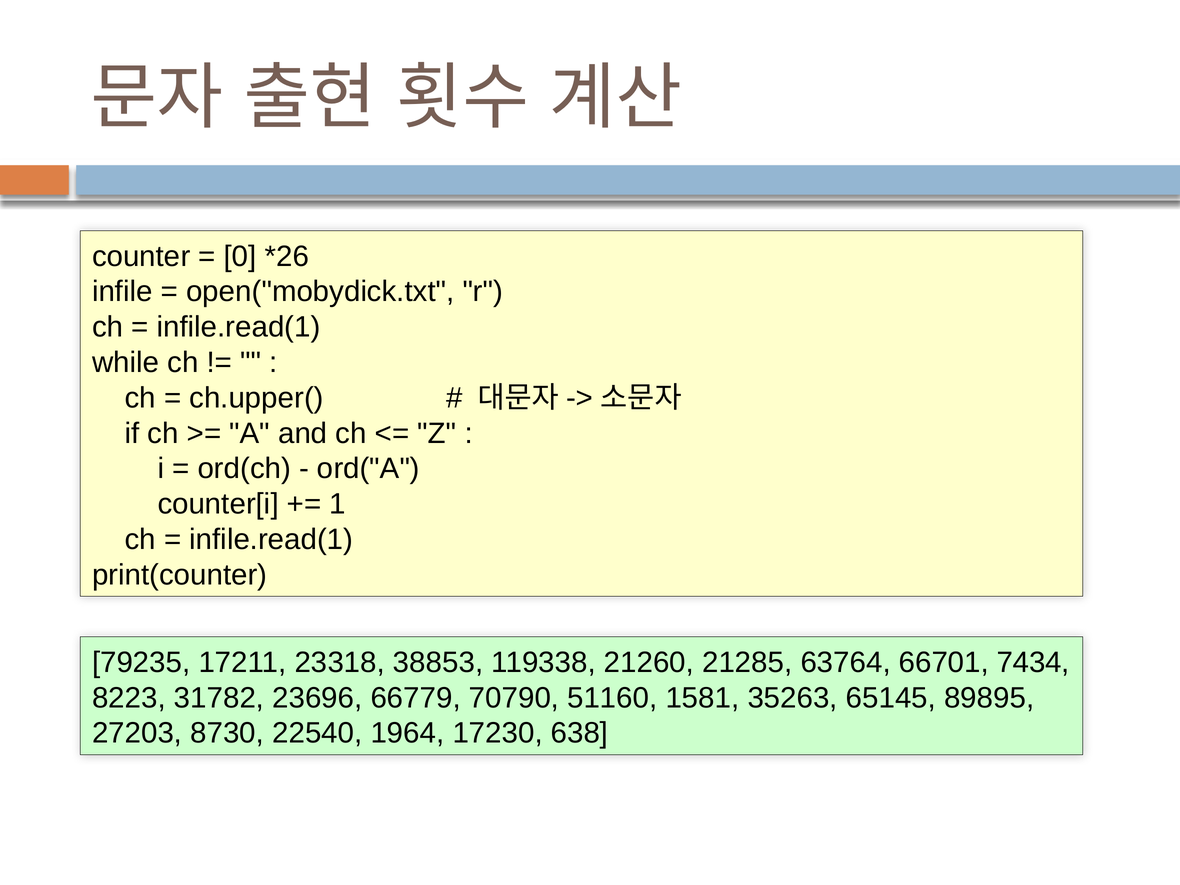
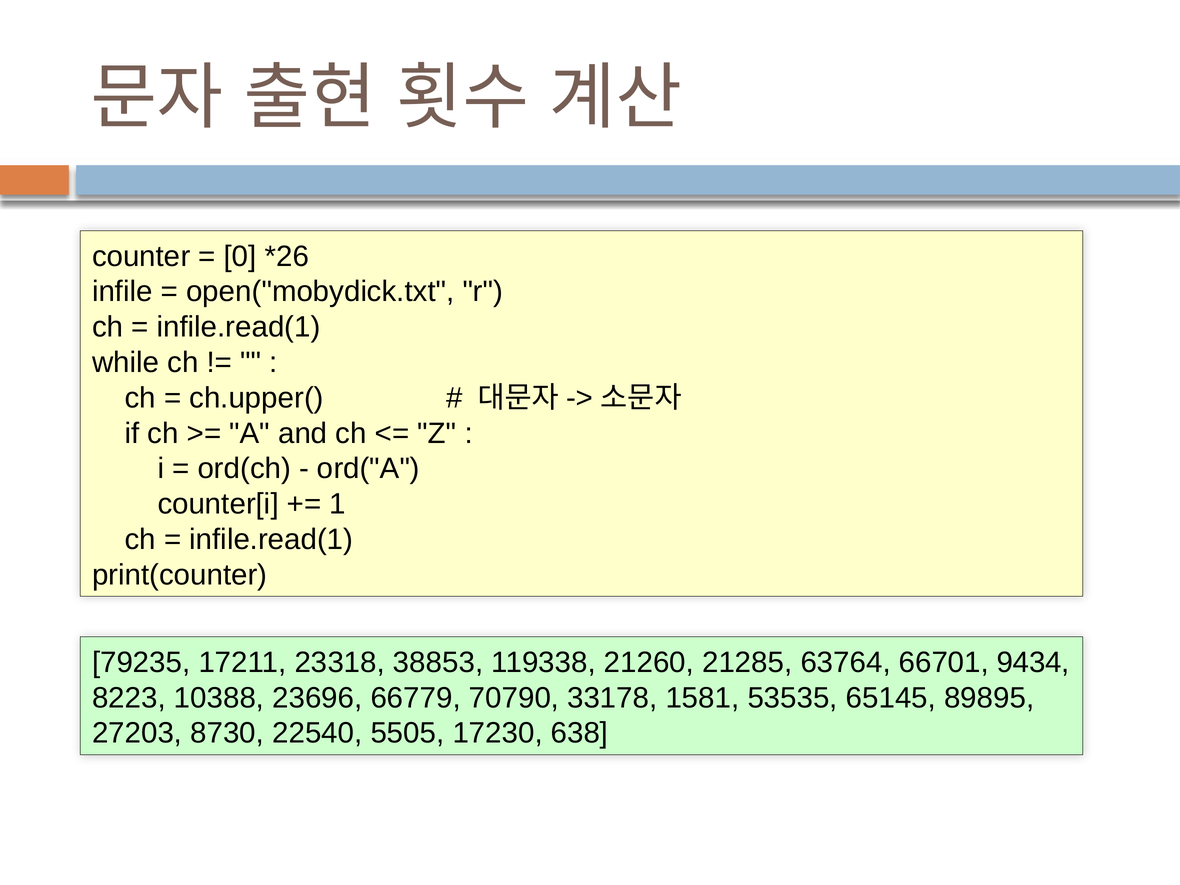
7434: 7434 -> 9434 (1033, 662)
31782: 31782 -> 10388 (219, 698)
51160: 51160 -> 33178 (612, 698)
35263: 35263 -> 53535 (793, 698)
1964: 1964 -> 5505 (407, 733)
